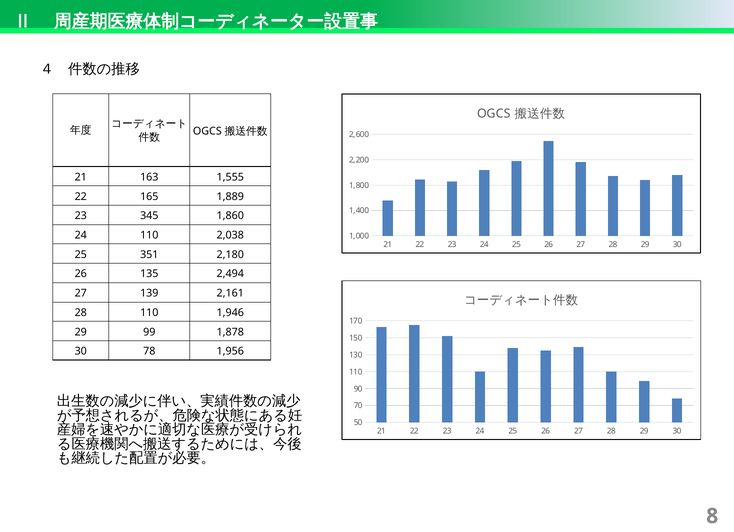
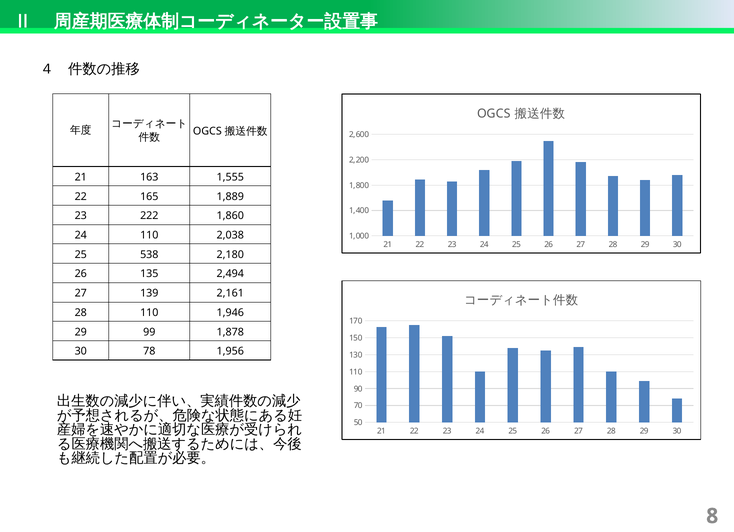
345: 345 -> 222 (149, 216)
351: 351 -> 538 (149, 254)
